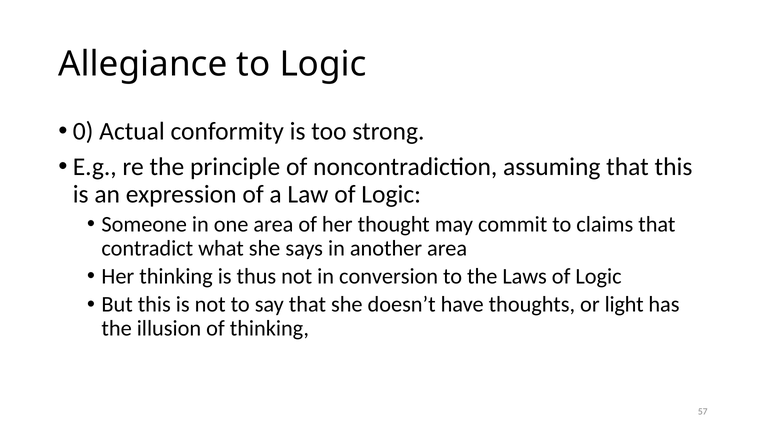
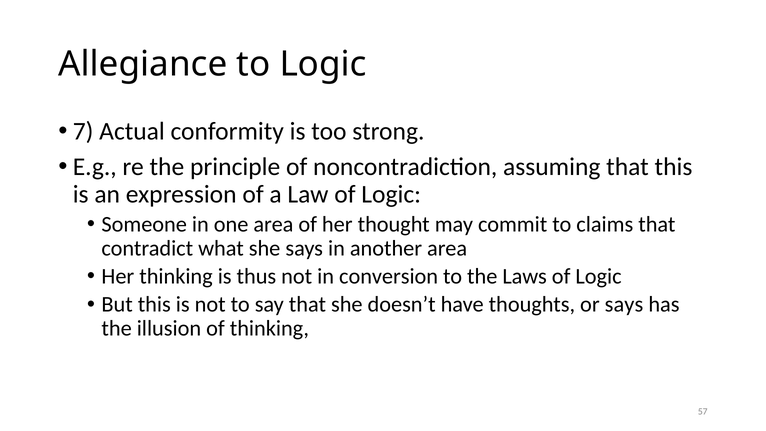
0: 0 -> 7 (83, 131)
or light: light -> says (624, 304)
